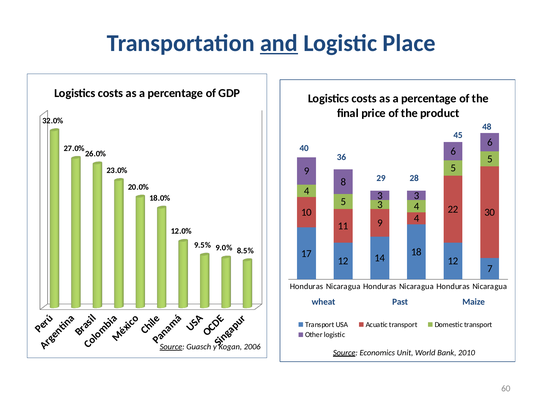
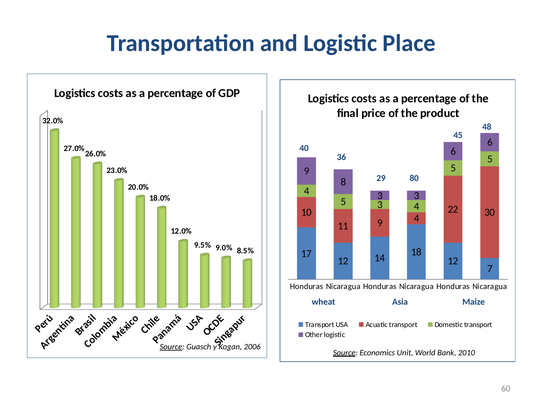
and underline: present -> none (279, 43)
28: 28 -> 80 (414, 178)
Past: Past -> Asia (400, 302)
